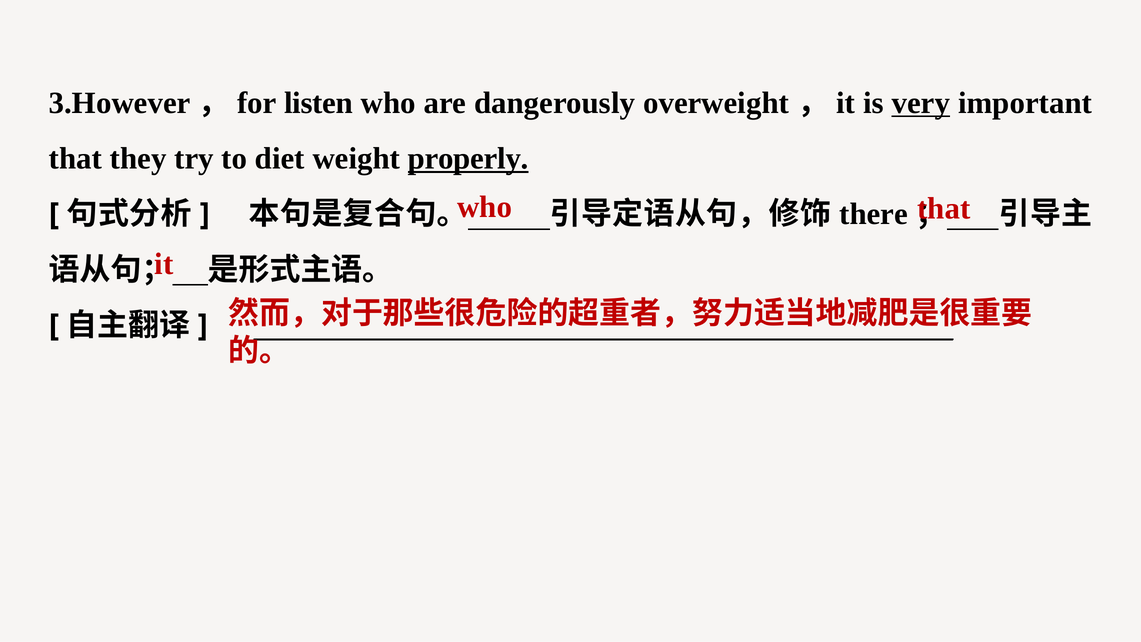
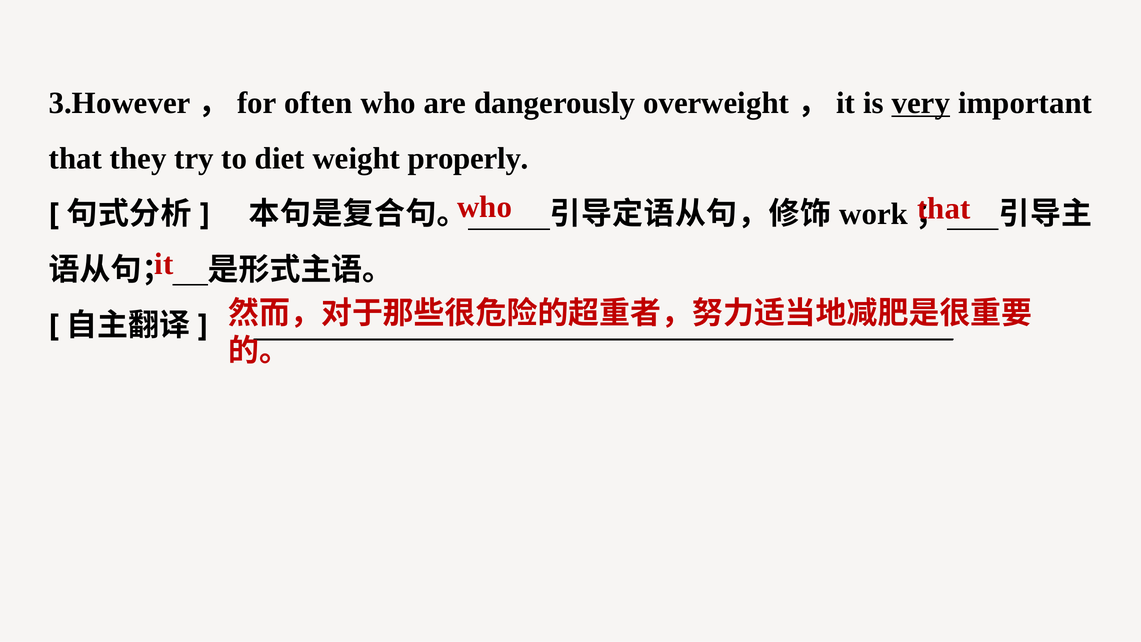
listen: listen -> often (318, 103)
properly underline: present -> none (468, 159)
there: there -> work (874, 214)
